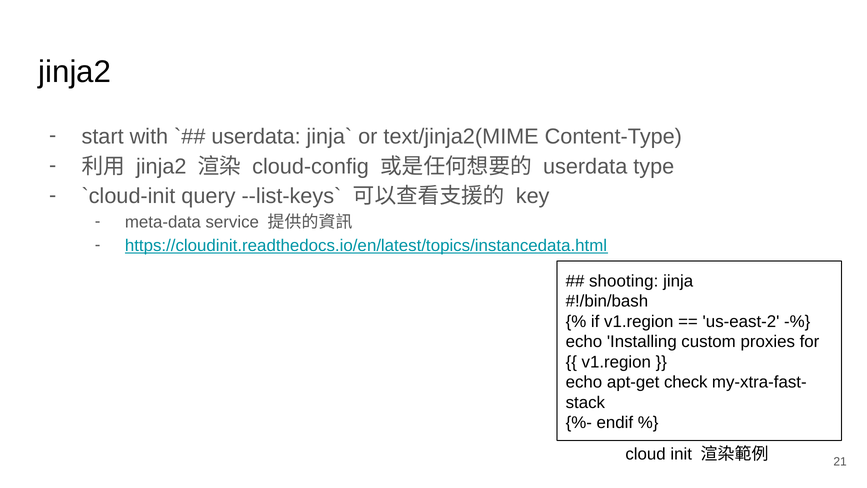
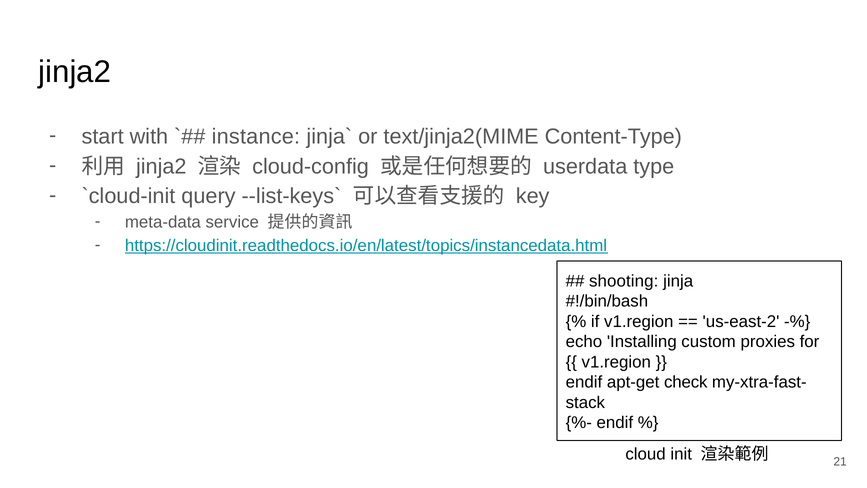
userdata: userdata -> instance (256, 136)
echo: echo -> endif (584, 382)
